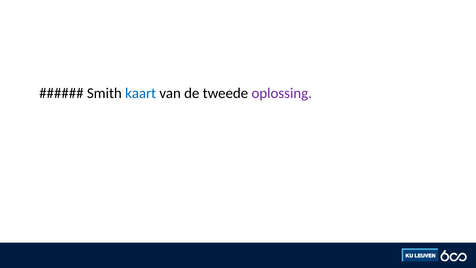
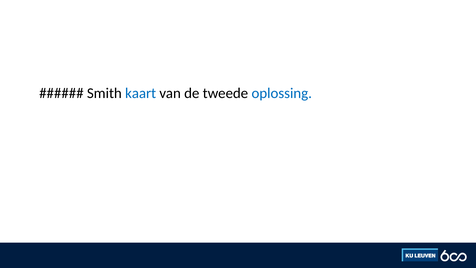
oplossing colour: purple -> blue (282, 93)
